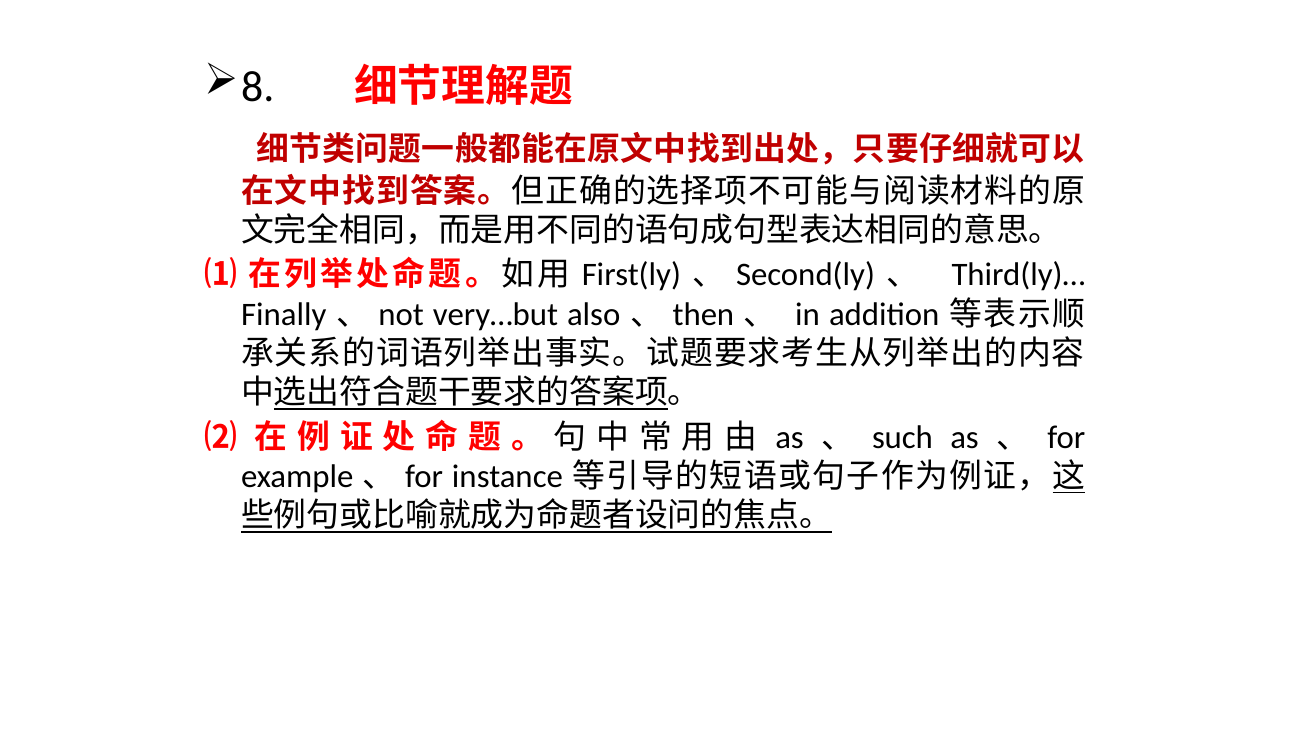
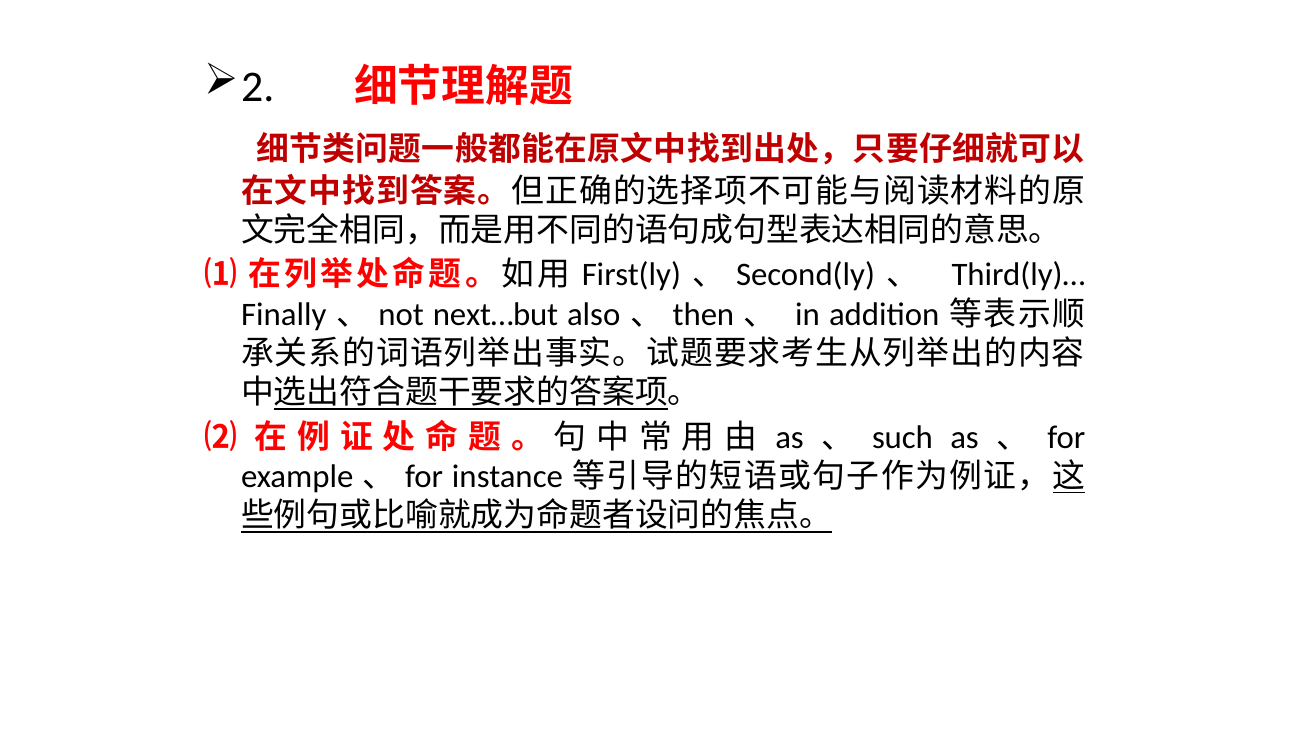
8: 8 -> 2 (258, 87)
very…but: very…but -> next…but (496, 315)
